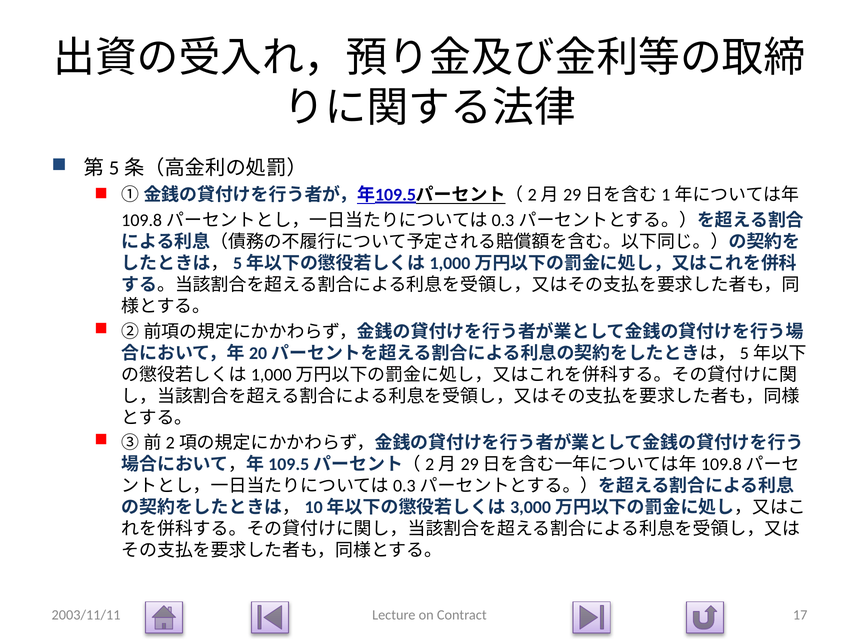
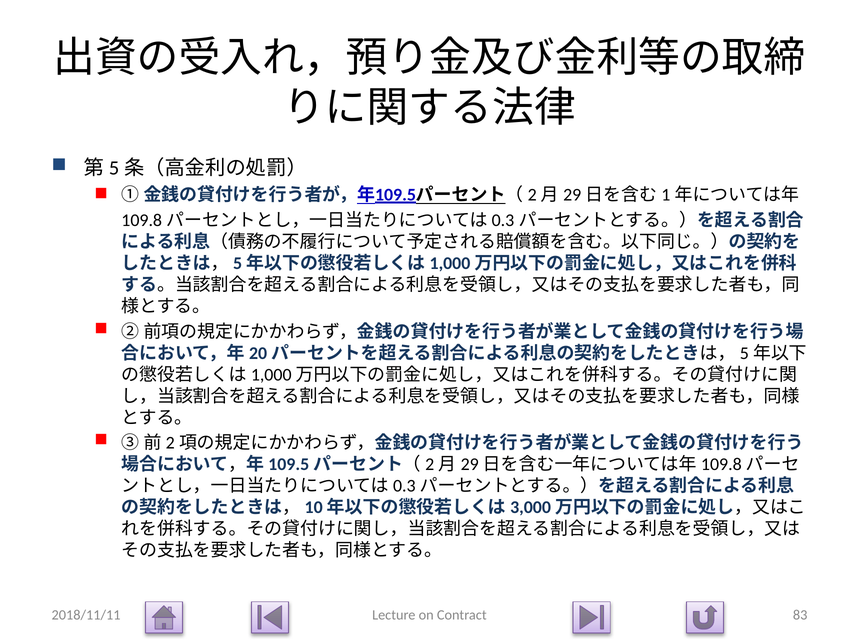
2003/11/11: 2003/11/11 -> 2018/11/11 (86, 615)
17: 17 -> 83 (800, 615)
